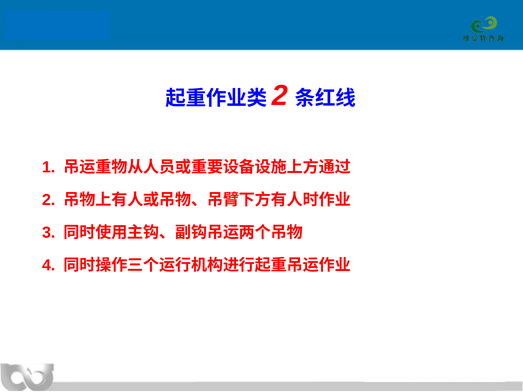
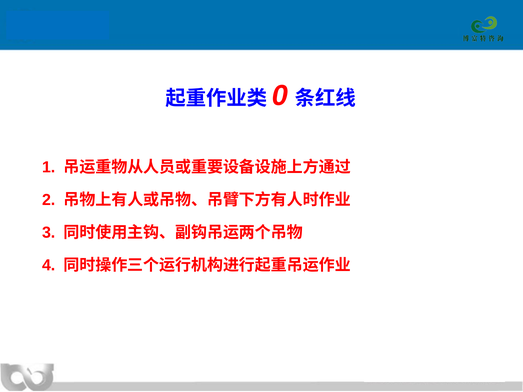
2: 2 -> 0 (280, 96)
